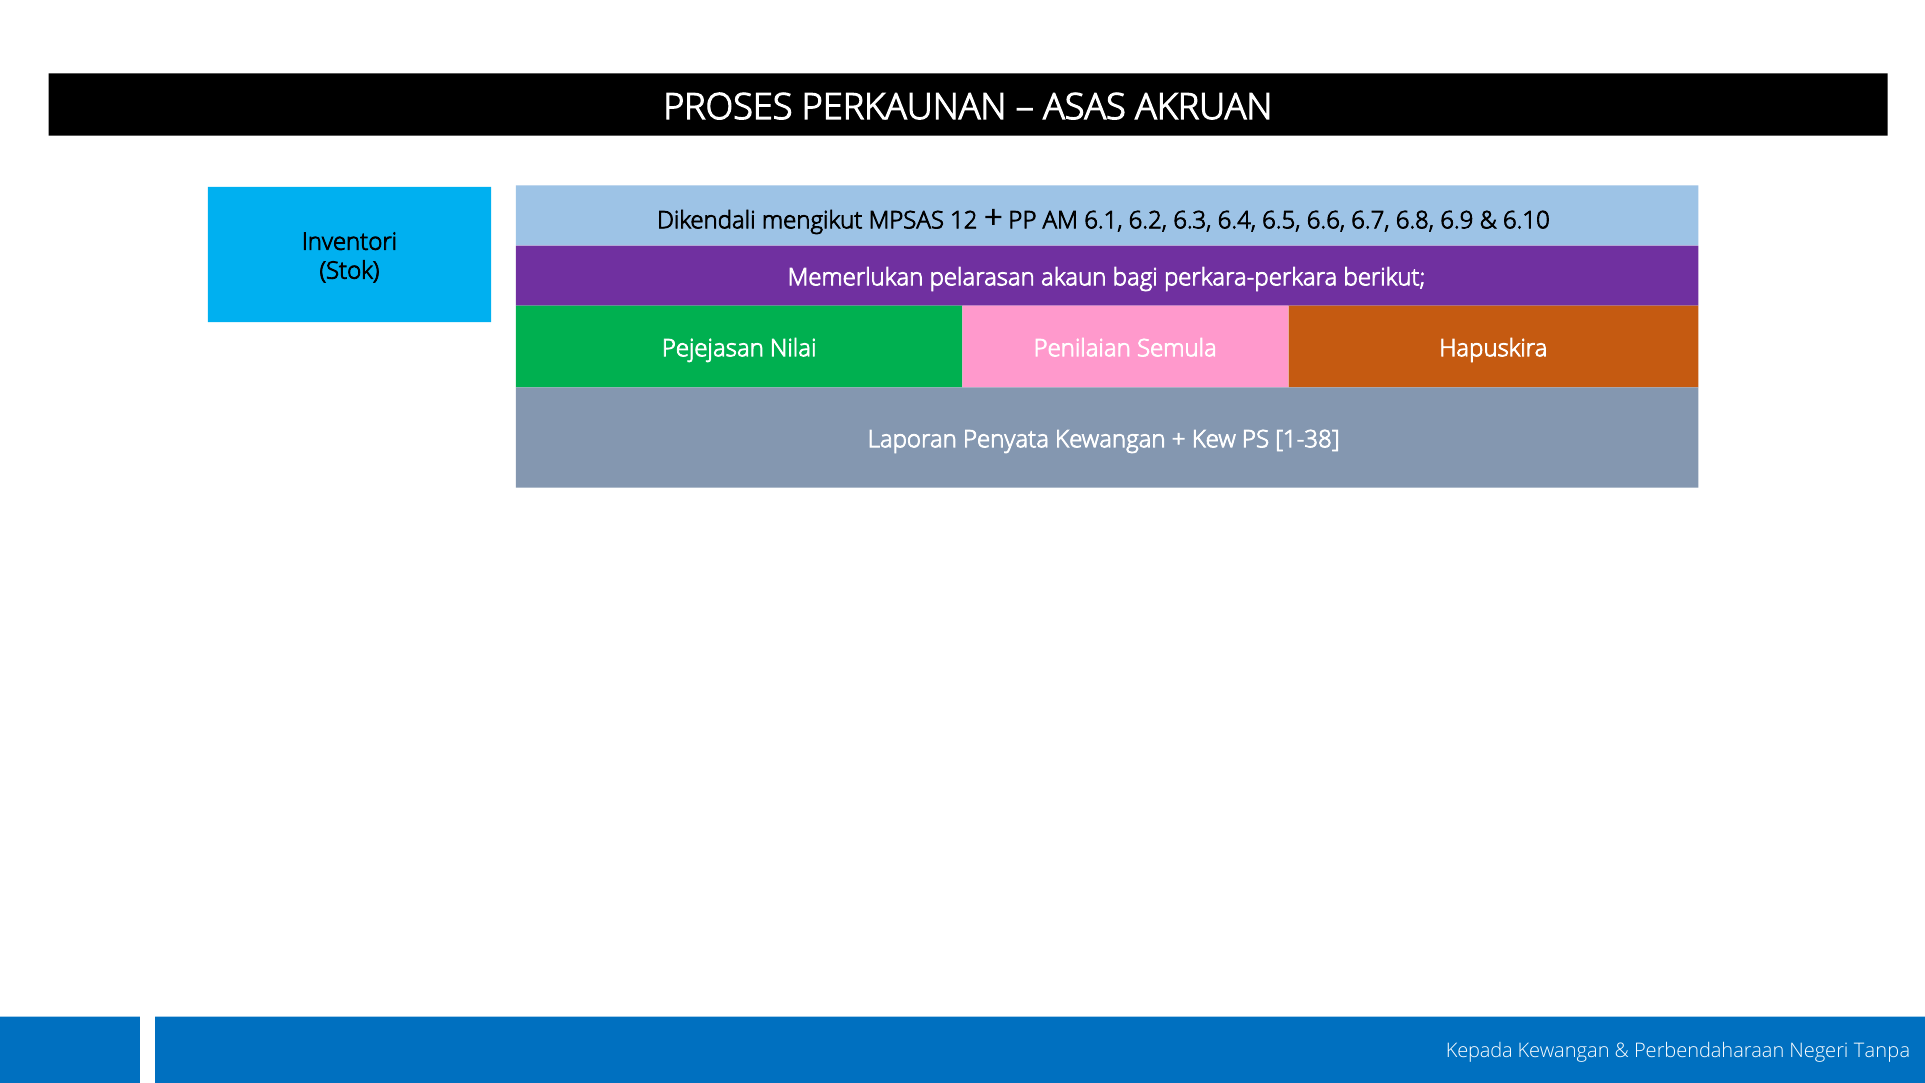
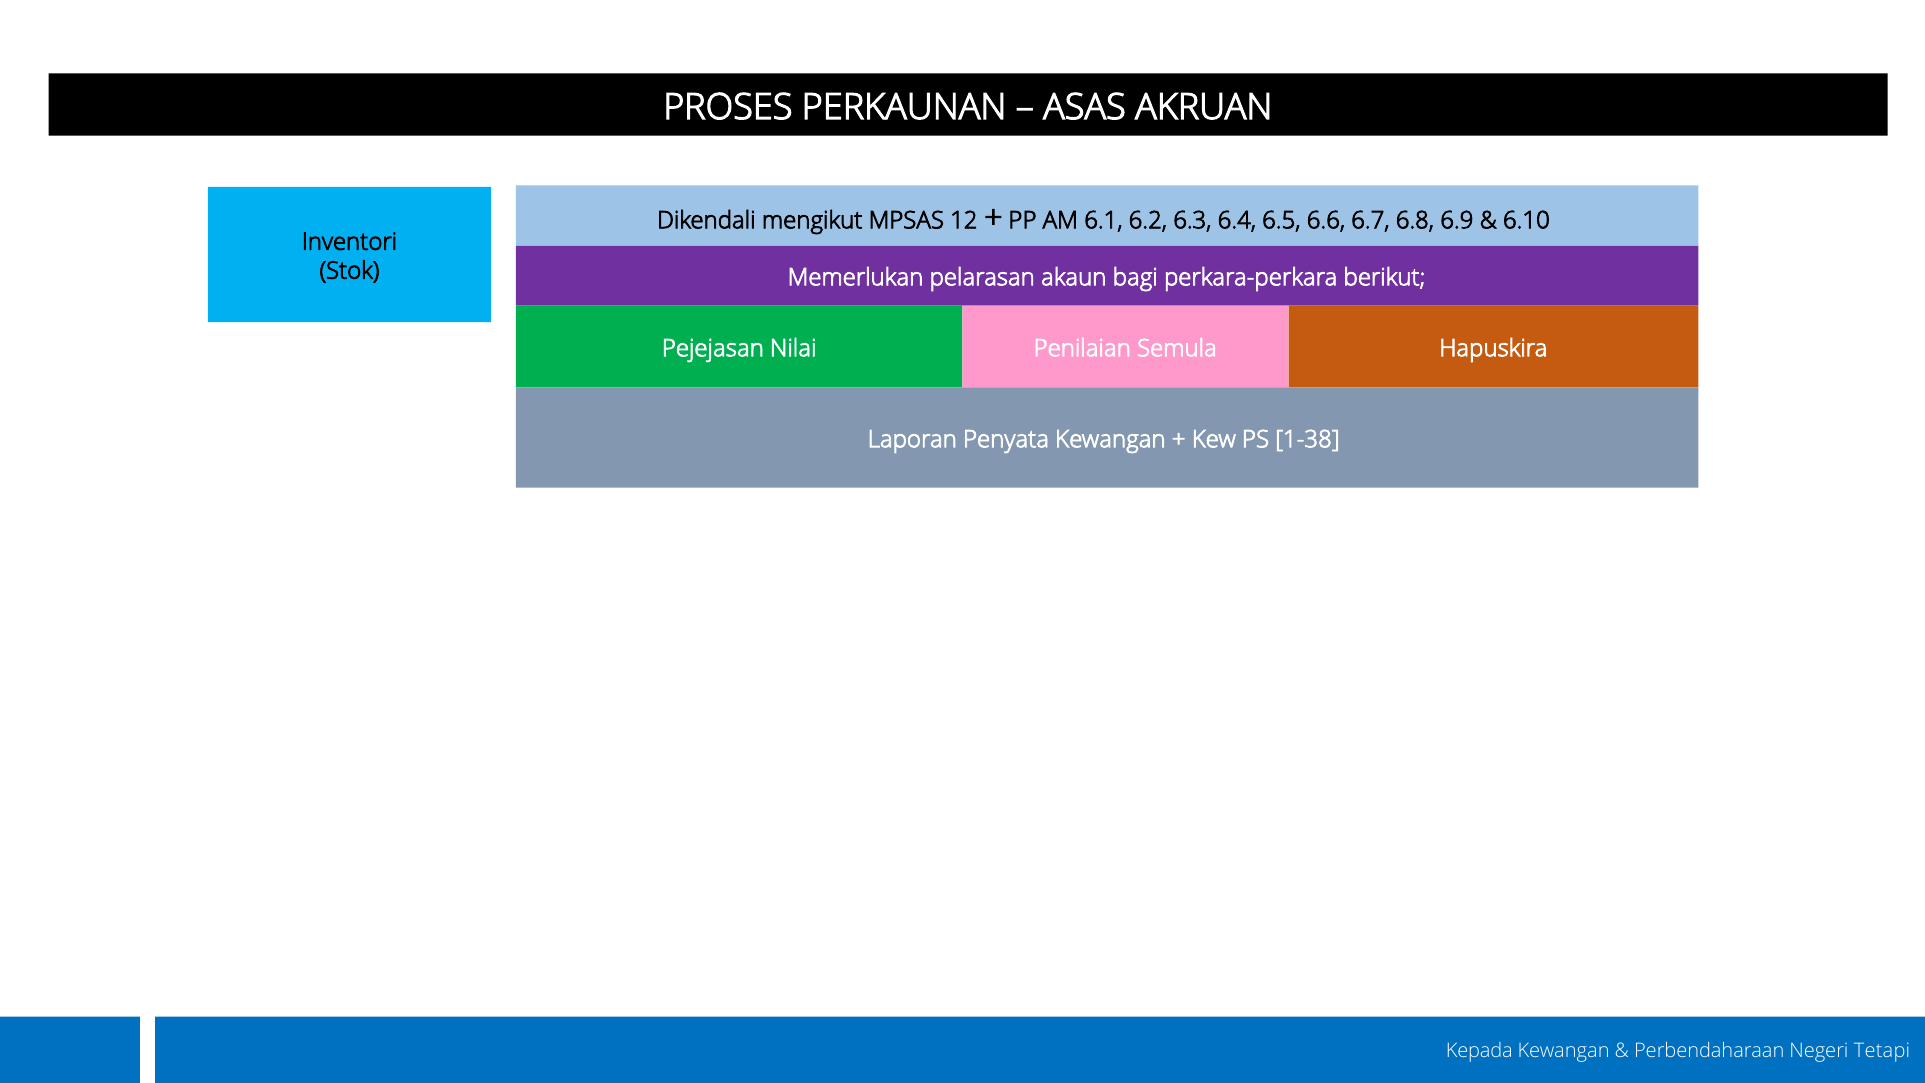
Tanpa: Tanpa -> Tetapi (1882, 1051)
